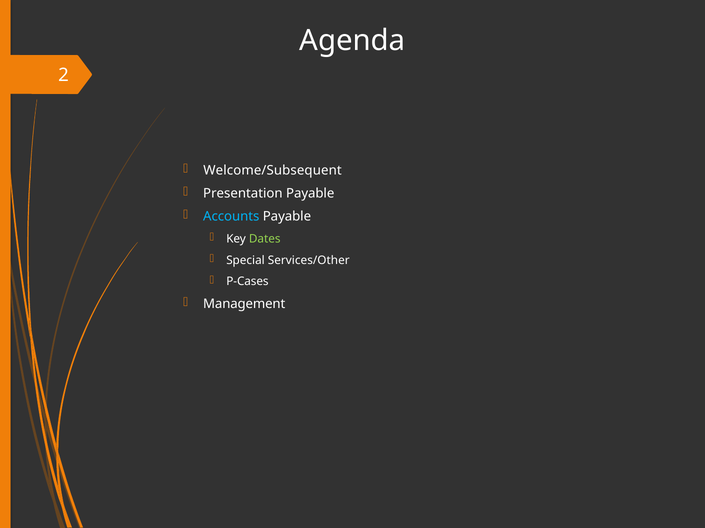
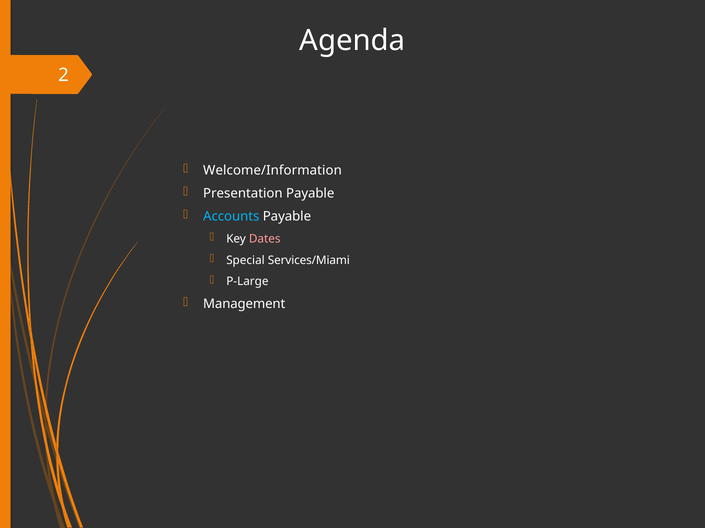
Welcome/Subsequent: Welcome/Subsequent -> Welcome/Information (272, 171)
Dates colour: light green -> pink (265, 239)
Services/Other: Services/Other -> Services/Miami (309, 261)
P-Cases: P-Cases -> P-Large (247, 282)
